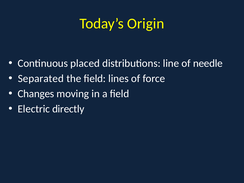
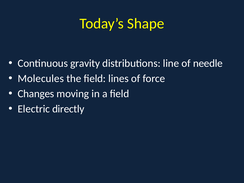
Origin: Origin -> Shape (146, 24)
placed: placed -> gravity (85, 63)
Separated: Separated -> Molecules (41, 79)
